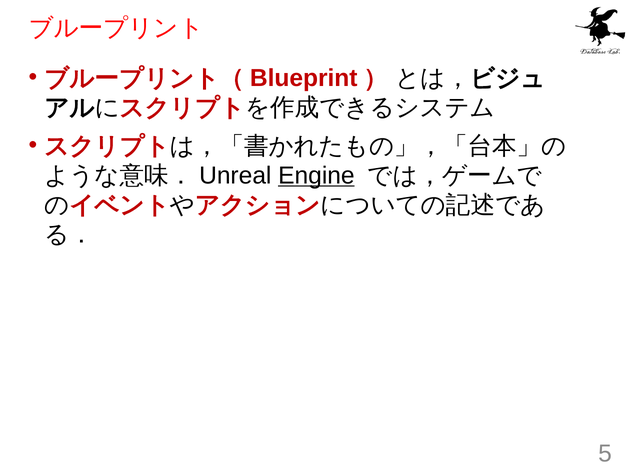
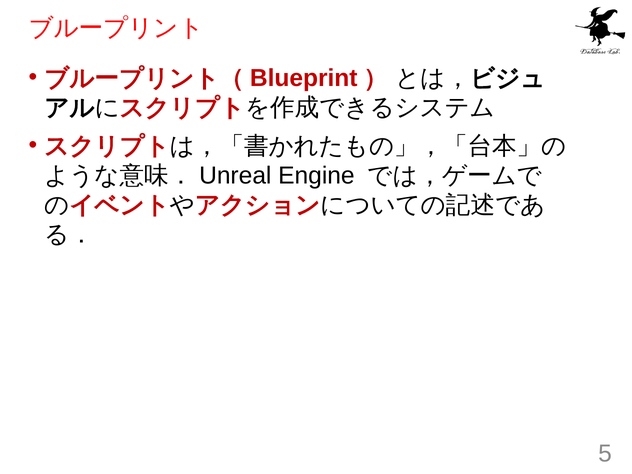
Engine underline: present -> none (316, 175)
